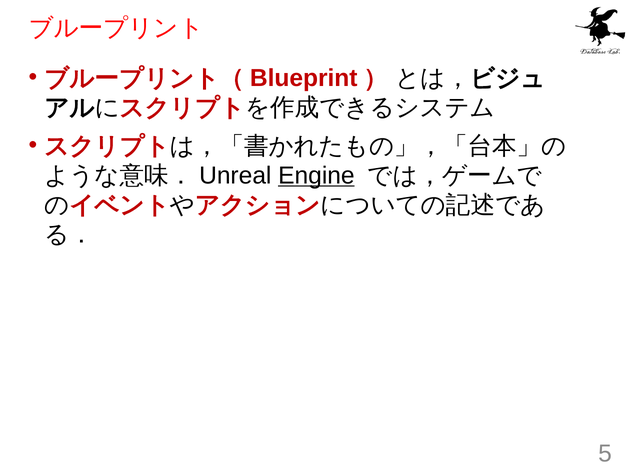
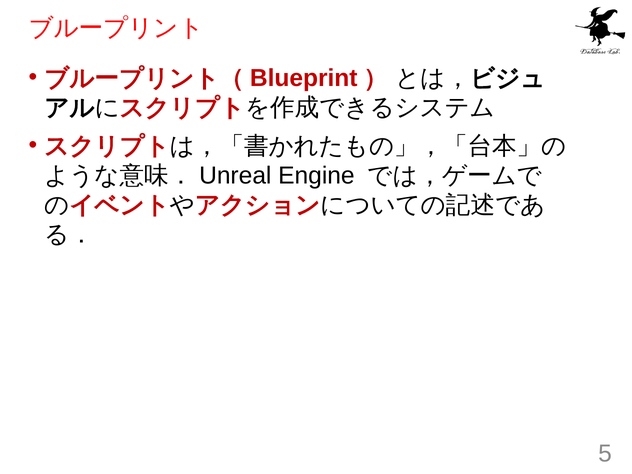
Engine underline: present -> none (316, 175)
